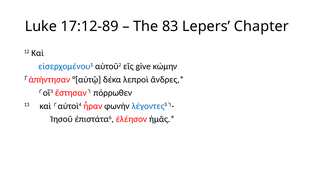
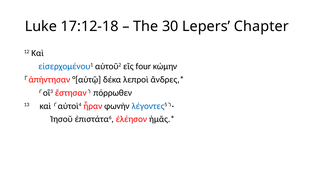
17:12-89: 17:12-89 -> 17:12-18 (90, 26)
83: 83 -> 30 (170, 26)
give: give -> four (143, 66)
